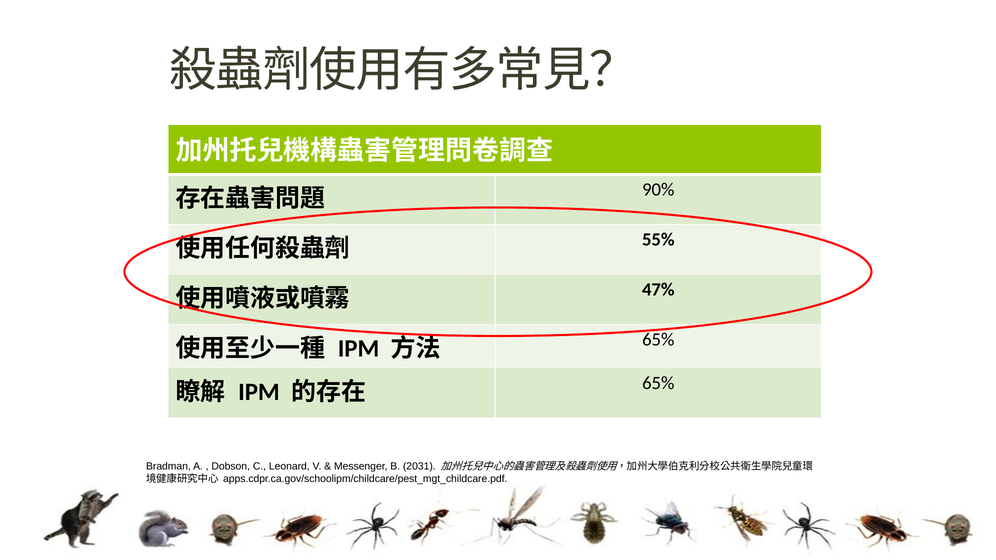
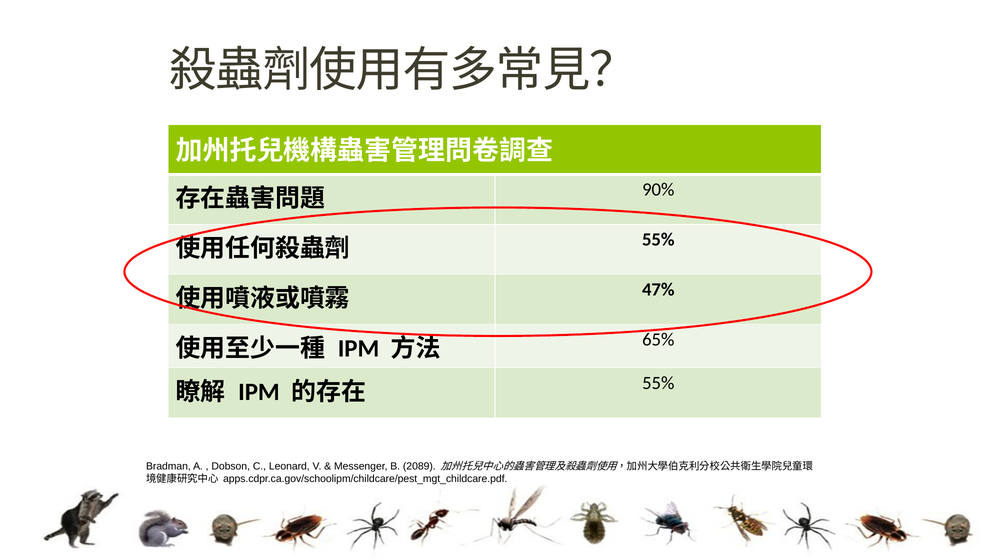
65%: 65% -> 55% (658, 383)
2031: 2031 -> 2089 (419, 467)
